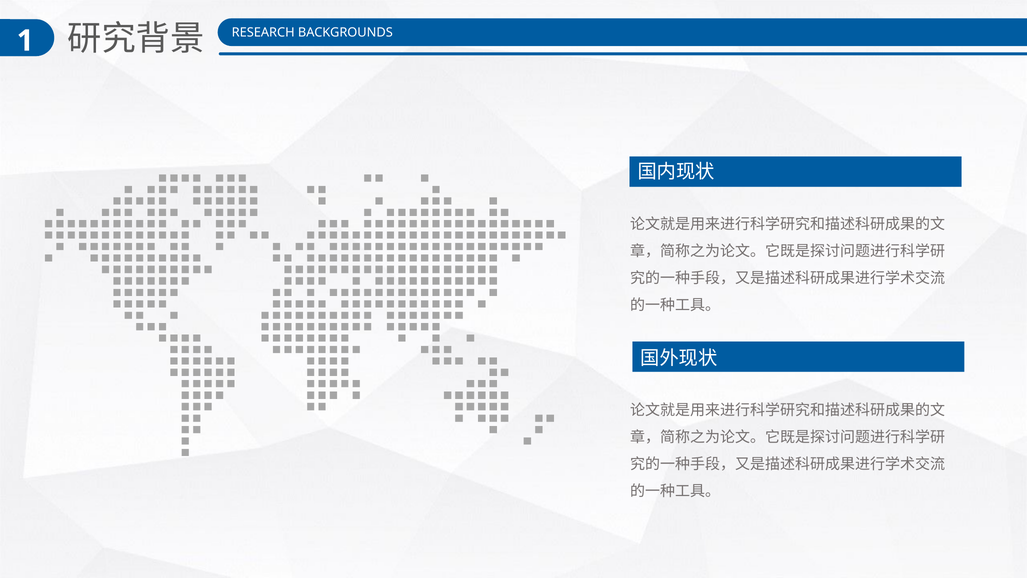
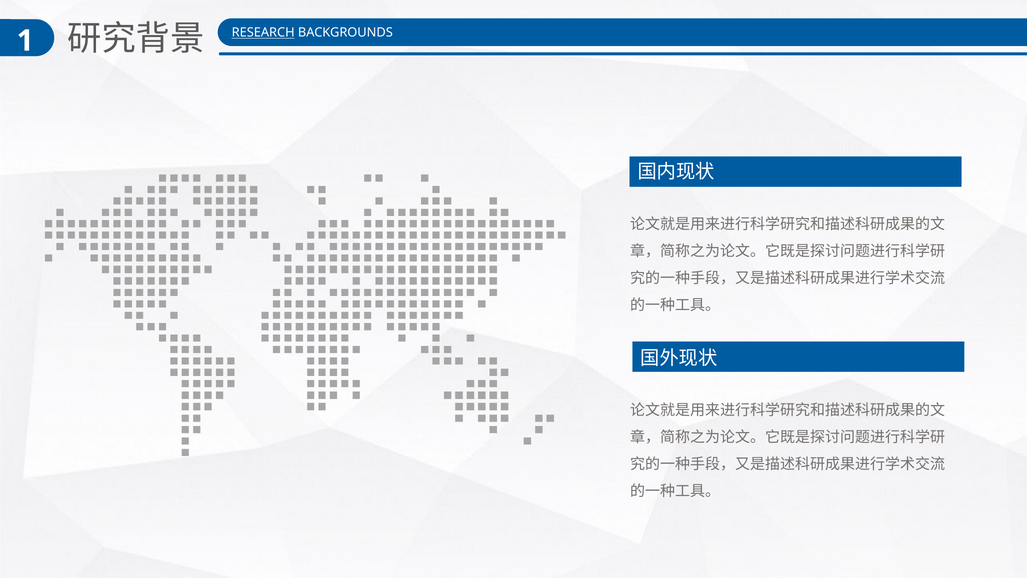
RESEARCH underline: none -> present (263, 33)
